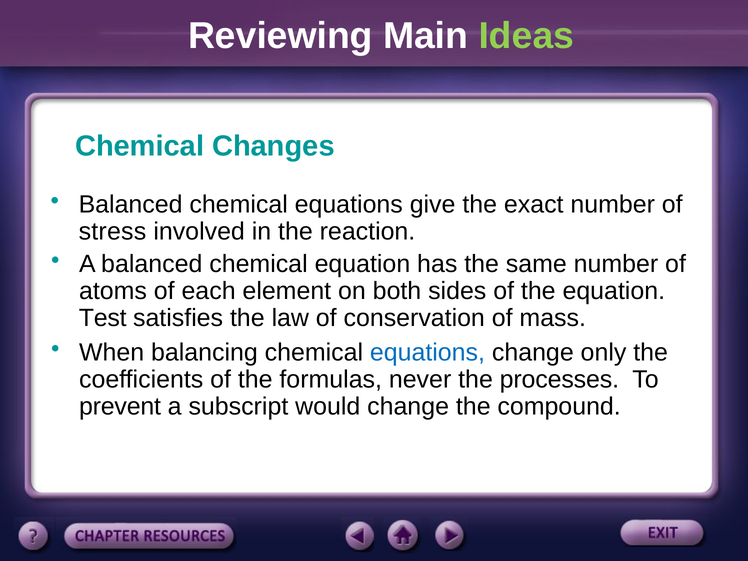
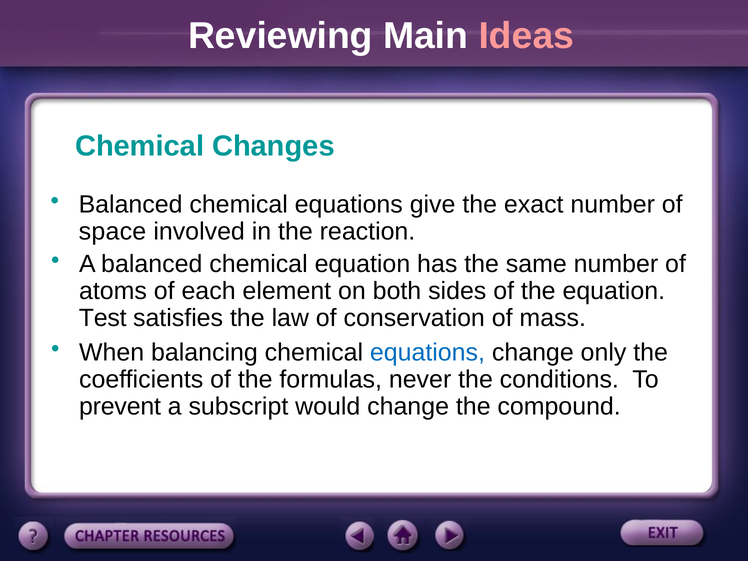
Ideas colour: light green -> pink (526, 36)
stress: stress -> space (112, 232)
processes: processes -> conditions (559, 379)
